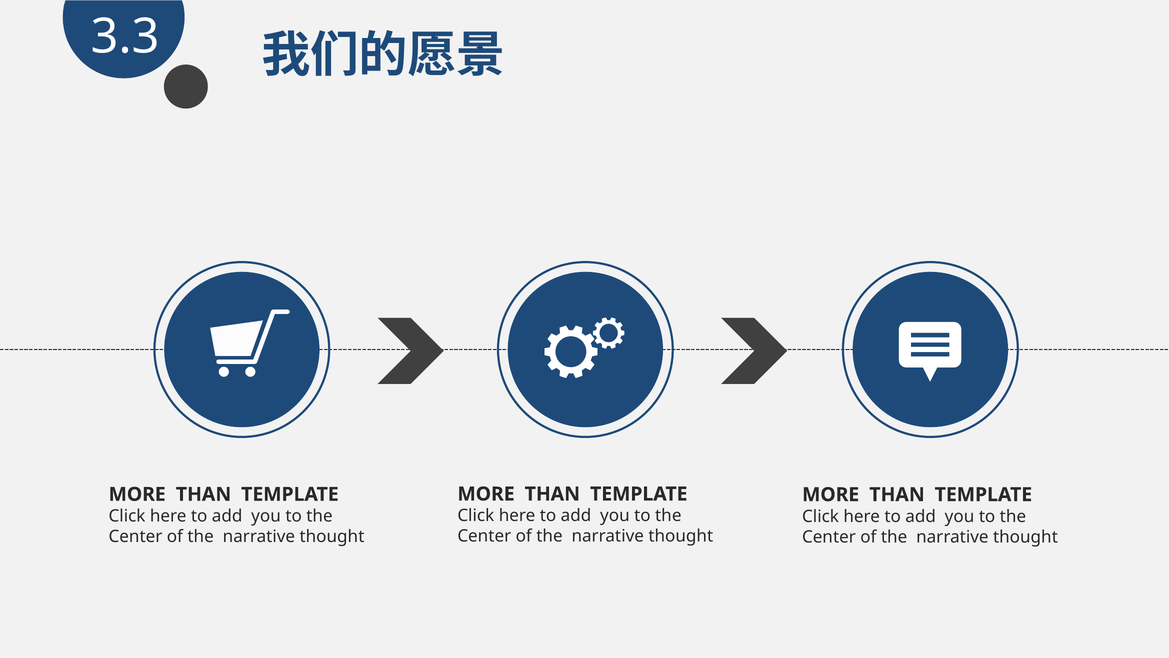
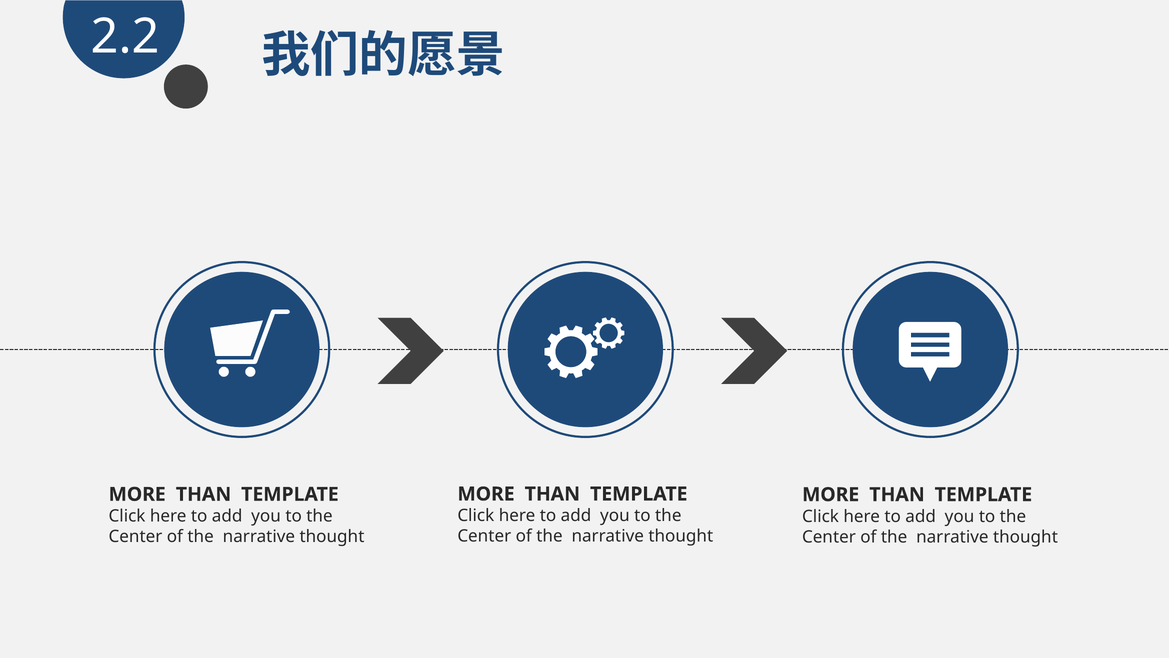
3.3: 3.3 -> 2.2 (125, 36)
